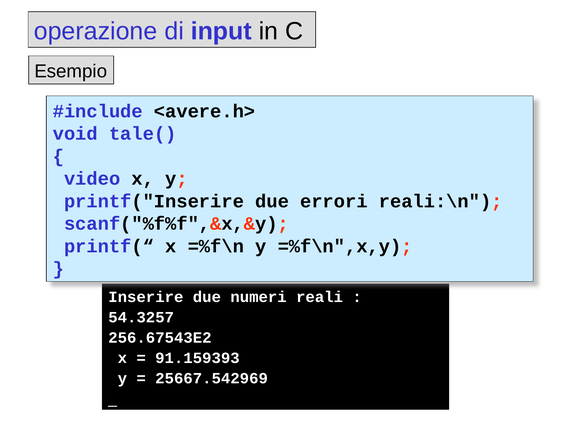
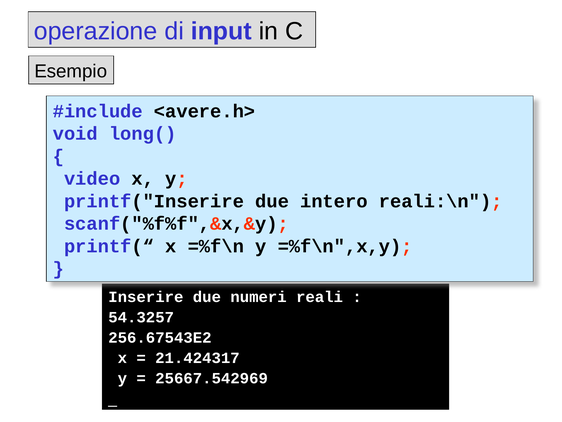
tale(: tale( -> long( (143, 134)
errori: errori -> intero (334, 201)
91.159393: 91.159393 -> 21.424317 (197, 358)
